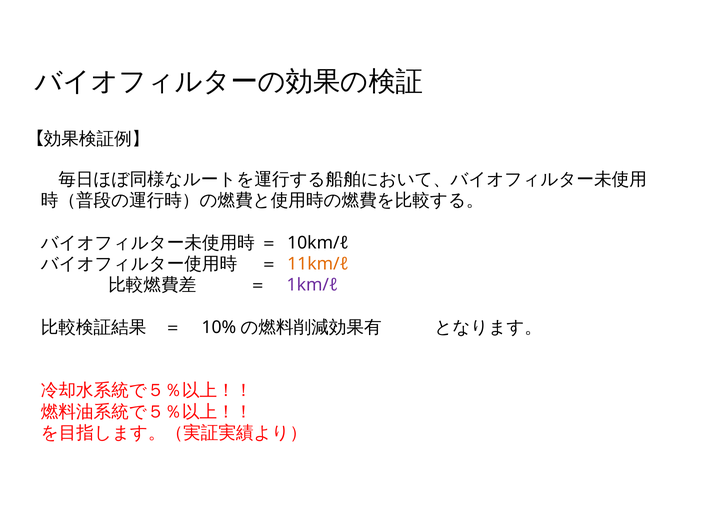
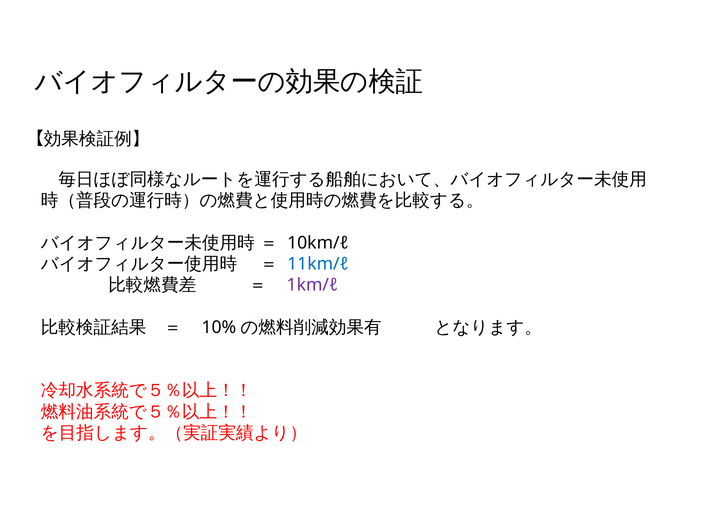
11km/ℓ colour: orange -> blue (318, 264)
